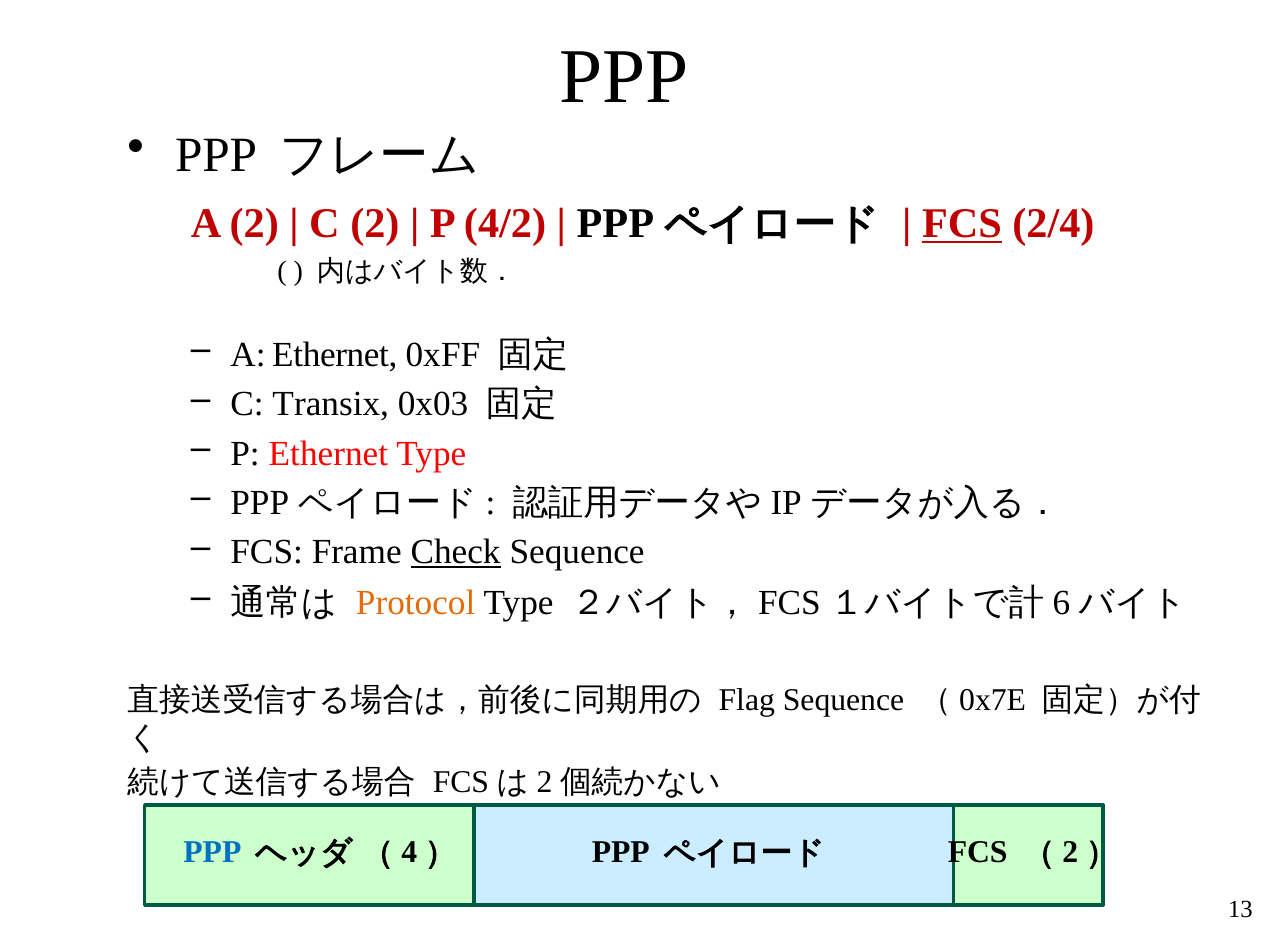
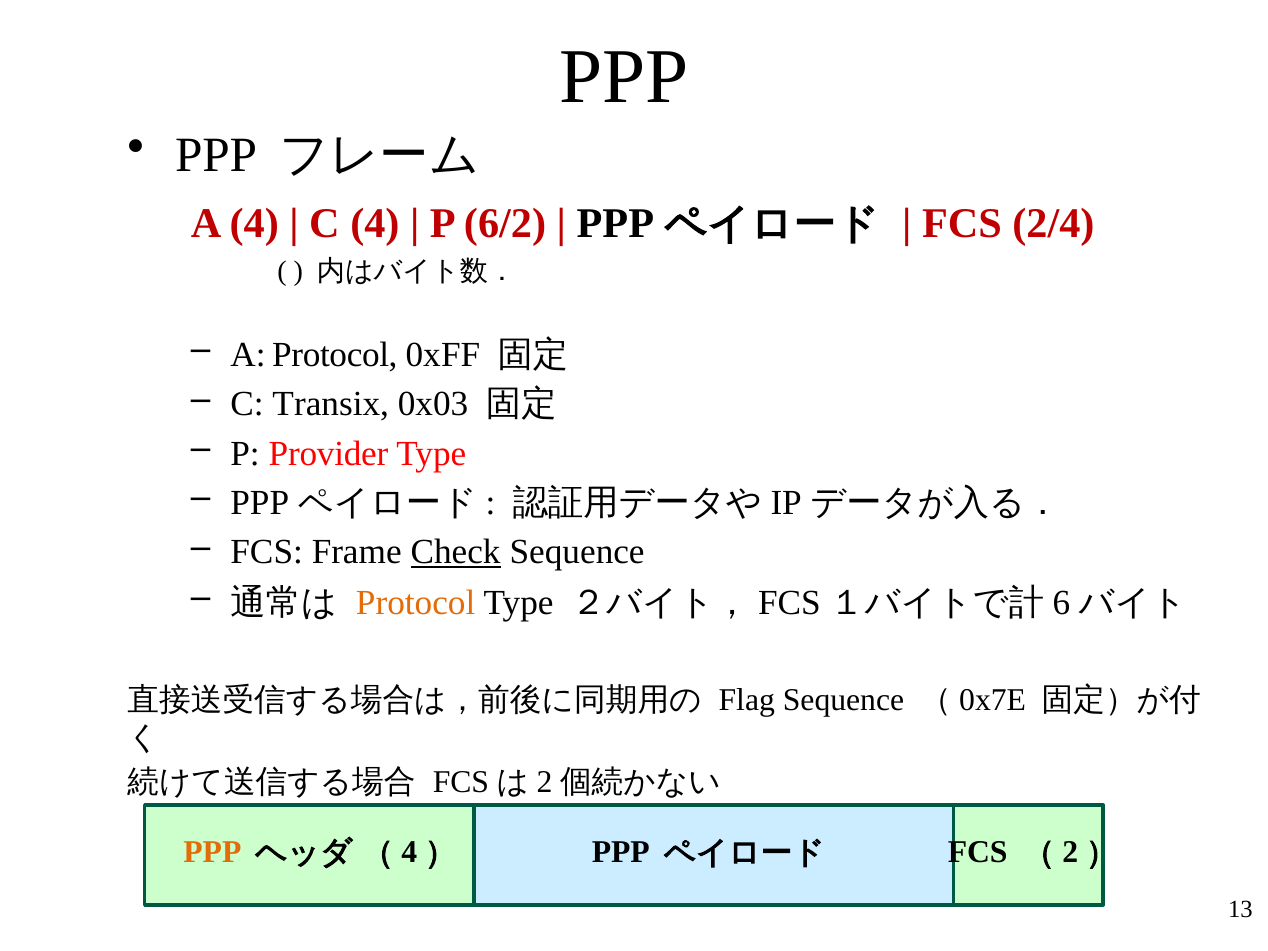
A 2: 2 -> 4 (254, 224)
C 2: 2 -> 4 (375, 224)
4/2: 4/2 -> 6/2 (505, 224)
FCS underline: present -> none (962, 224)
A Ethernet: Ethernet -> Protocol (335, 355)
P Ethernet: Ethernet -> Provider (329, 453)
PPP colour: blue -> orange (212, 852)
